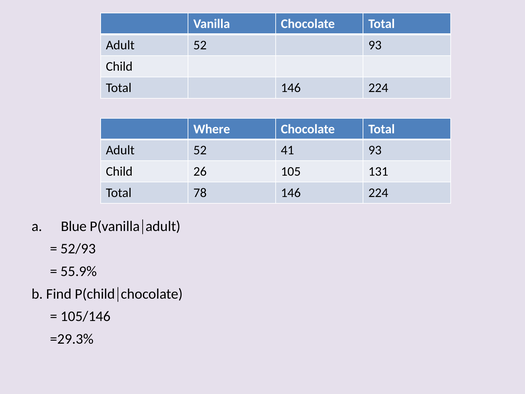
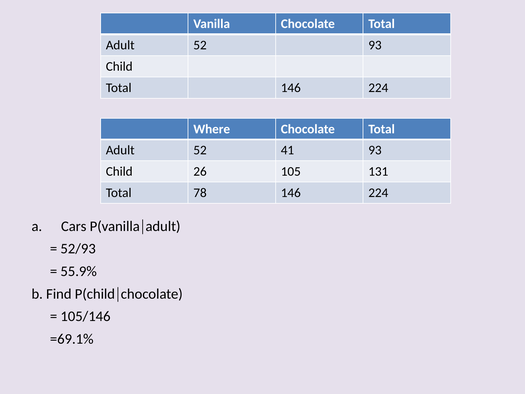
Blue: Blue -> Cars (74, 226)
=29.3%: =29.3% -> =69.1% (72, 339)
